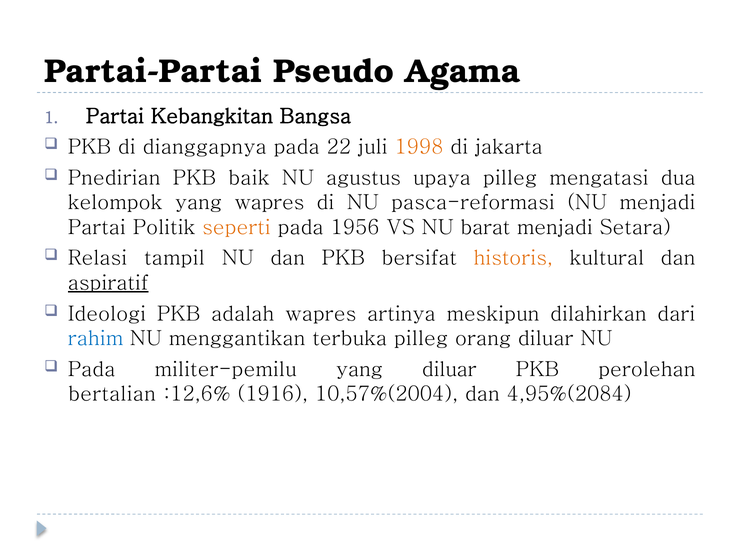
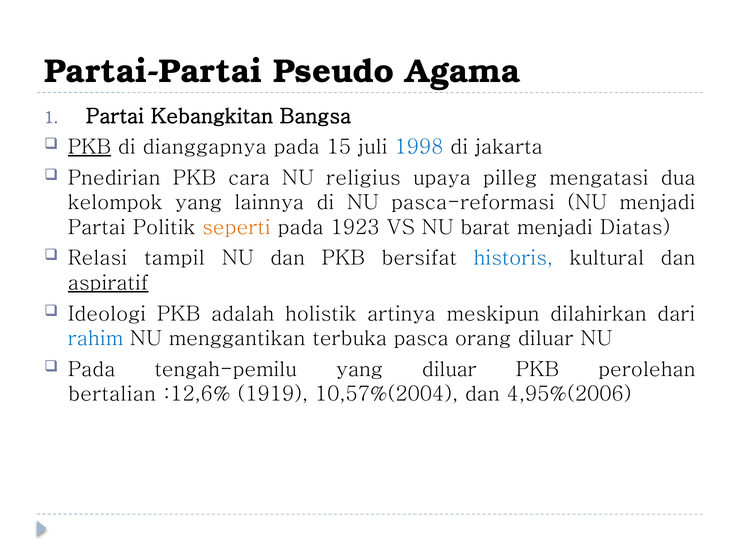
PKB underline: none -> present (89, 147)
22: 22 -> 15 (339, 147)
1998 colour: orange -> blue (419, 147)
baik: baik -> cara (249, 178)
agustus: agustus -> religius (363, 178)
yang wapres: wapres -> lainnya (269, 203)
1956: 1956 -> 1923 (355, 227)
Setara: Setara -> Diatas (635, 227)
historis colour: orange -> blue (513, 258)
adalah wapres: wapres -> holistik (321, 314)
terbuka pilleg: pilleg -> pasca (421, 338)
militer-pemilu: militer-pemilu -> tengah-pemilu (226, 369)
1916: 1916 -> 1919 (273, 394)
4,95%(2084: 4,95%(2084 -> 4,95%(2006 (569, 394)
